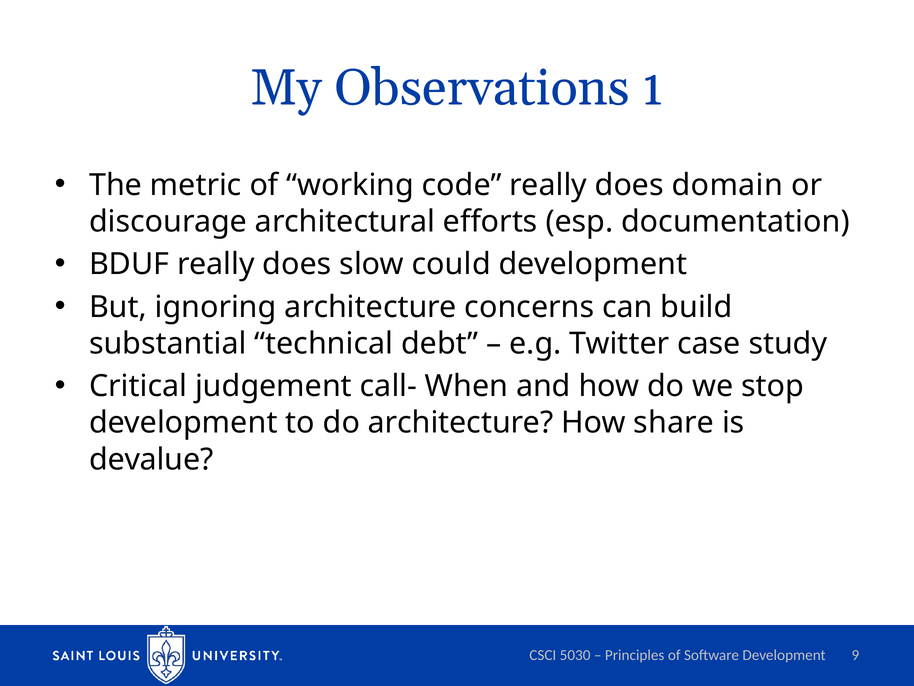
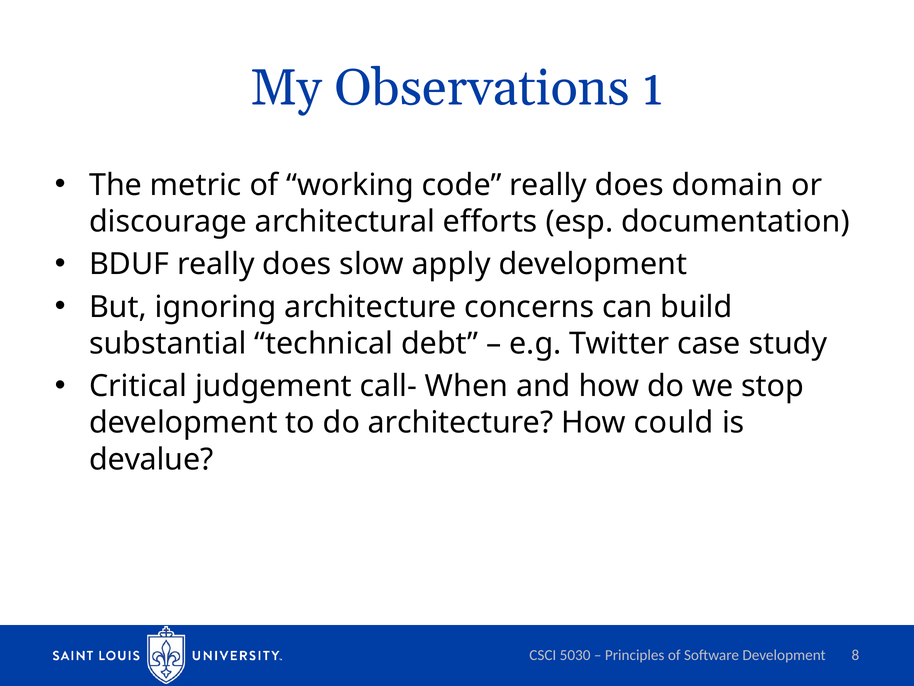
could: could -> apply (451, 264)
share: share -> could (674, 423)
9: 9 -> 8 (855, 654)
